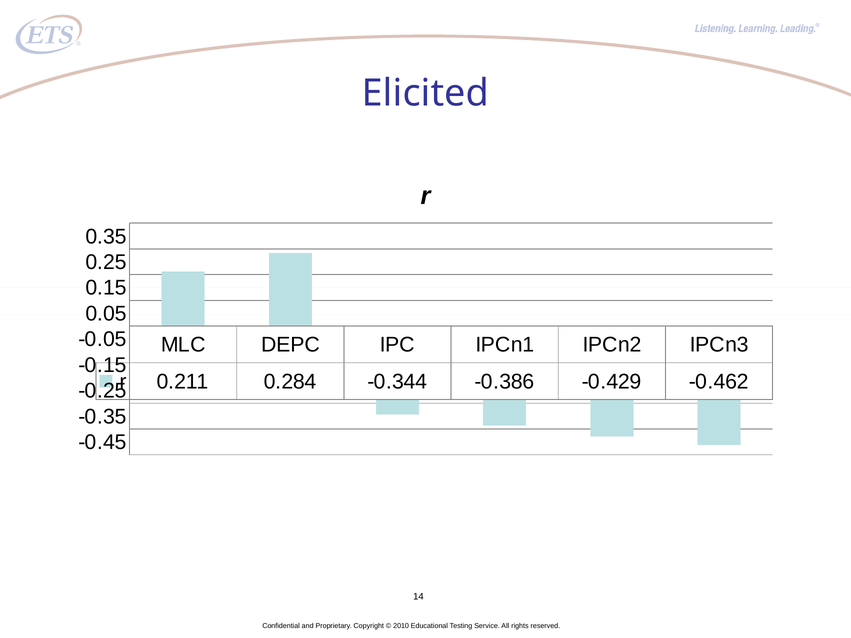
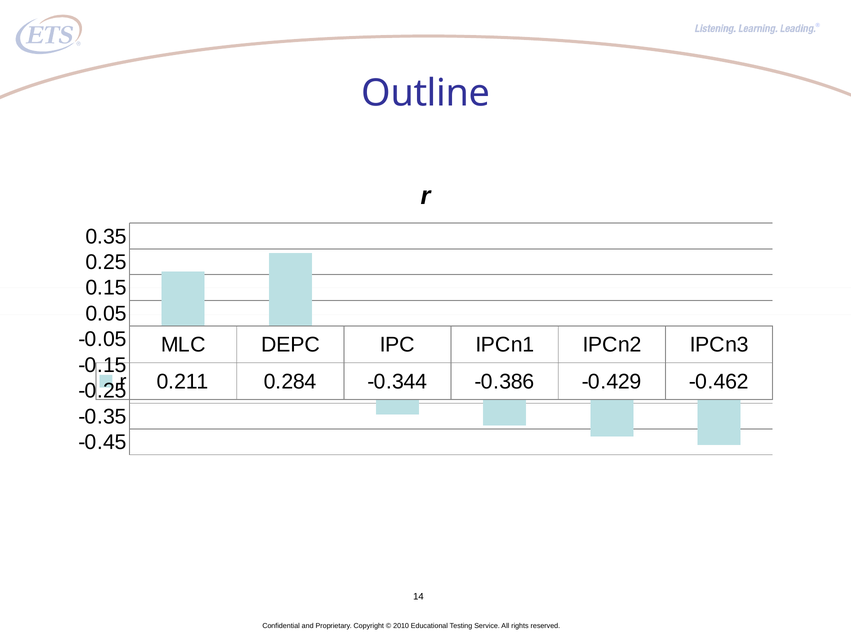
Elicited: Elicited -> Outline (426, 93)
